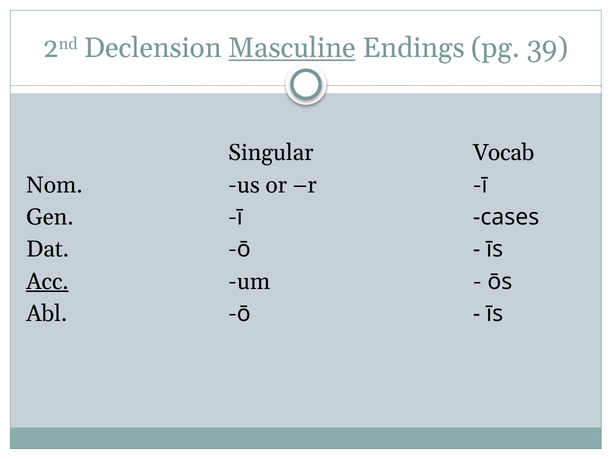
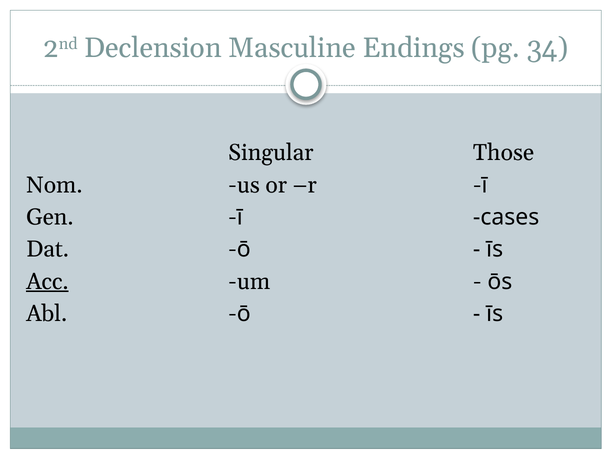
Masculine underline: present -> none (292, 48)
39: 39 -> 34 (547, 48)
Vocab: Vocab -> Those (504, 153)
